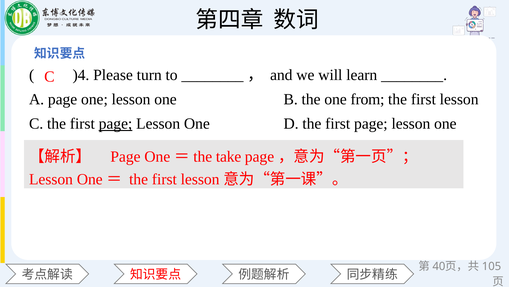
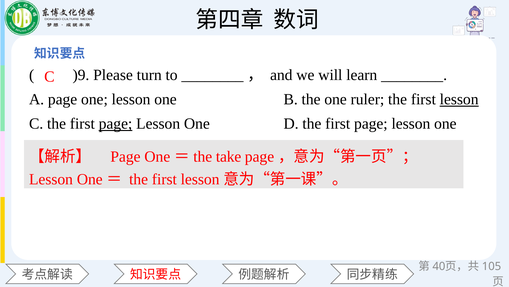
)4: )4 -> )9 (81, 75)
from: from -> ruler (367, 99)
lesson underline: none -> present (459, 99)
